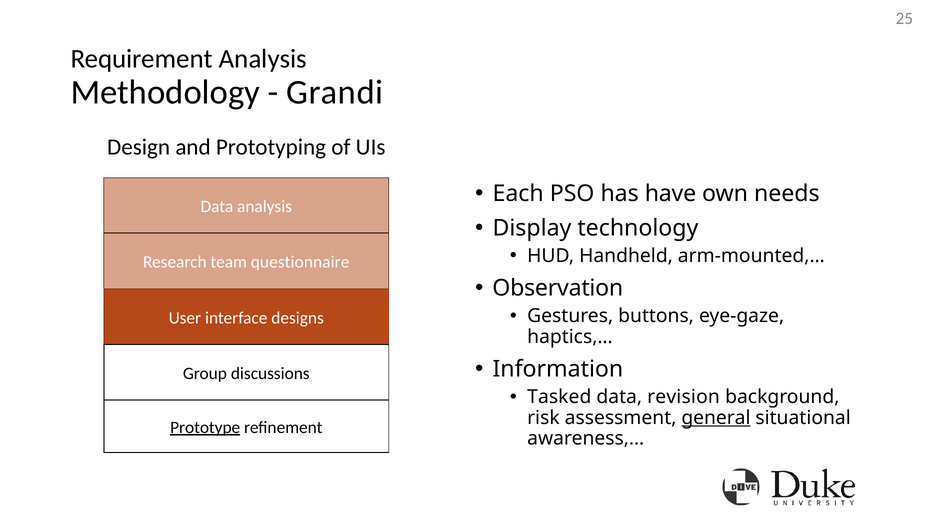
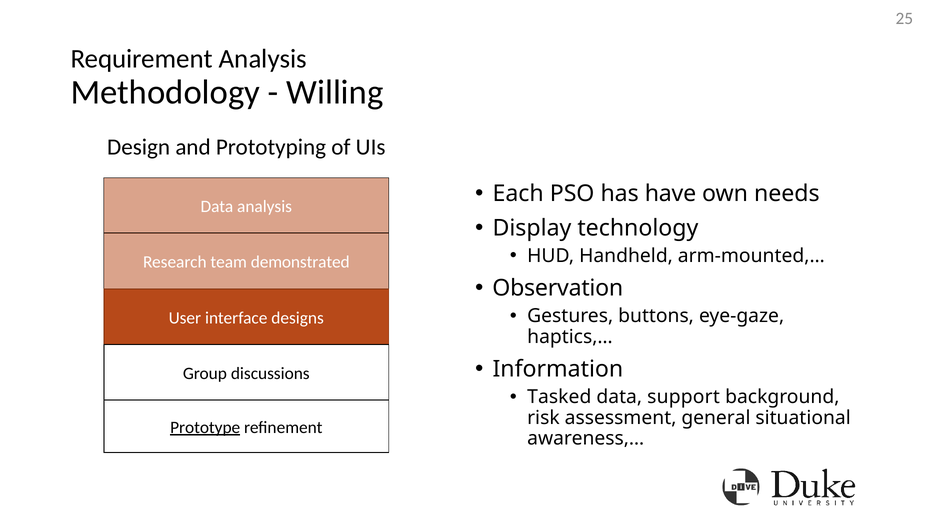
Grandi: Grandi -> Willing (335, 92)
questionnaire: questionnaire -> demonstrated (300, 262)
revision: revision -> support (684, 397)
general underline: present -> none (716, 418)
